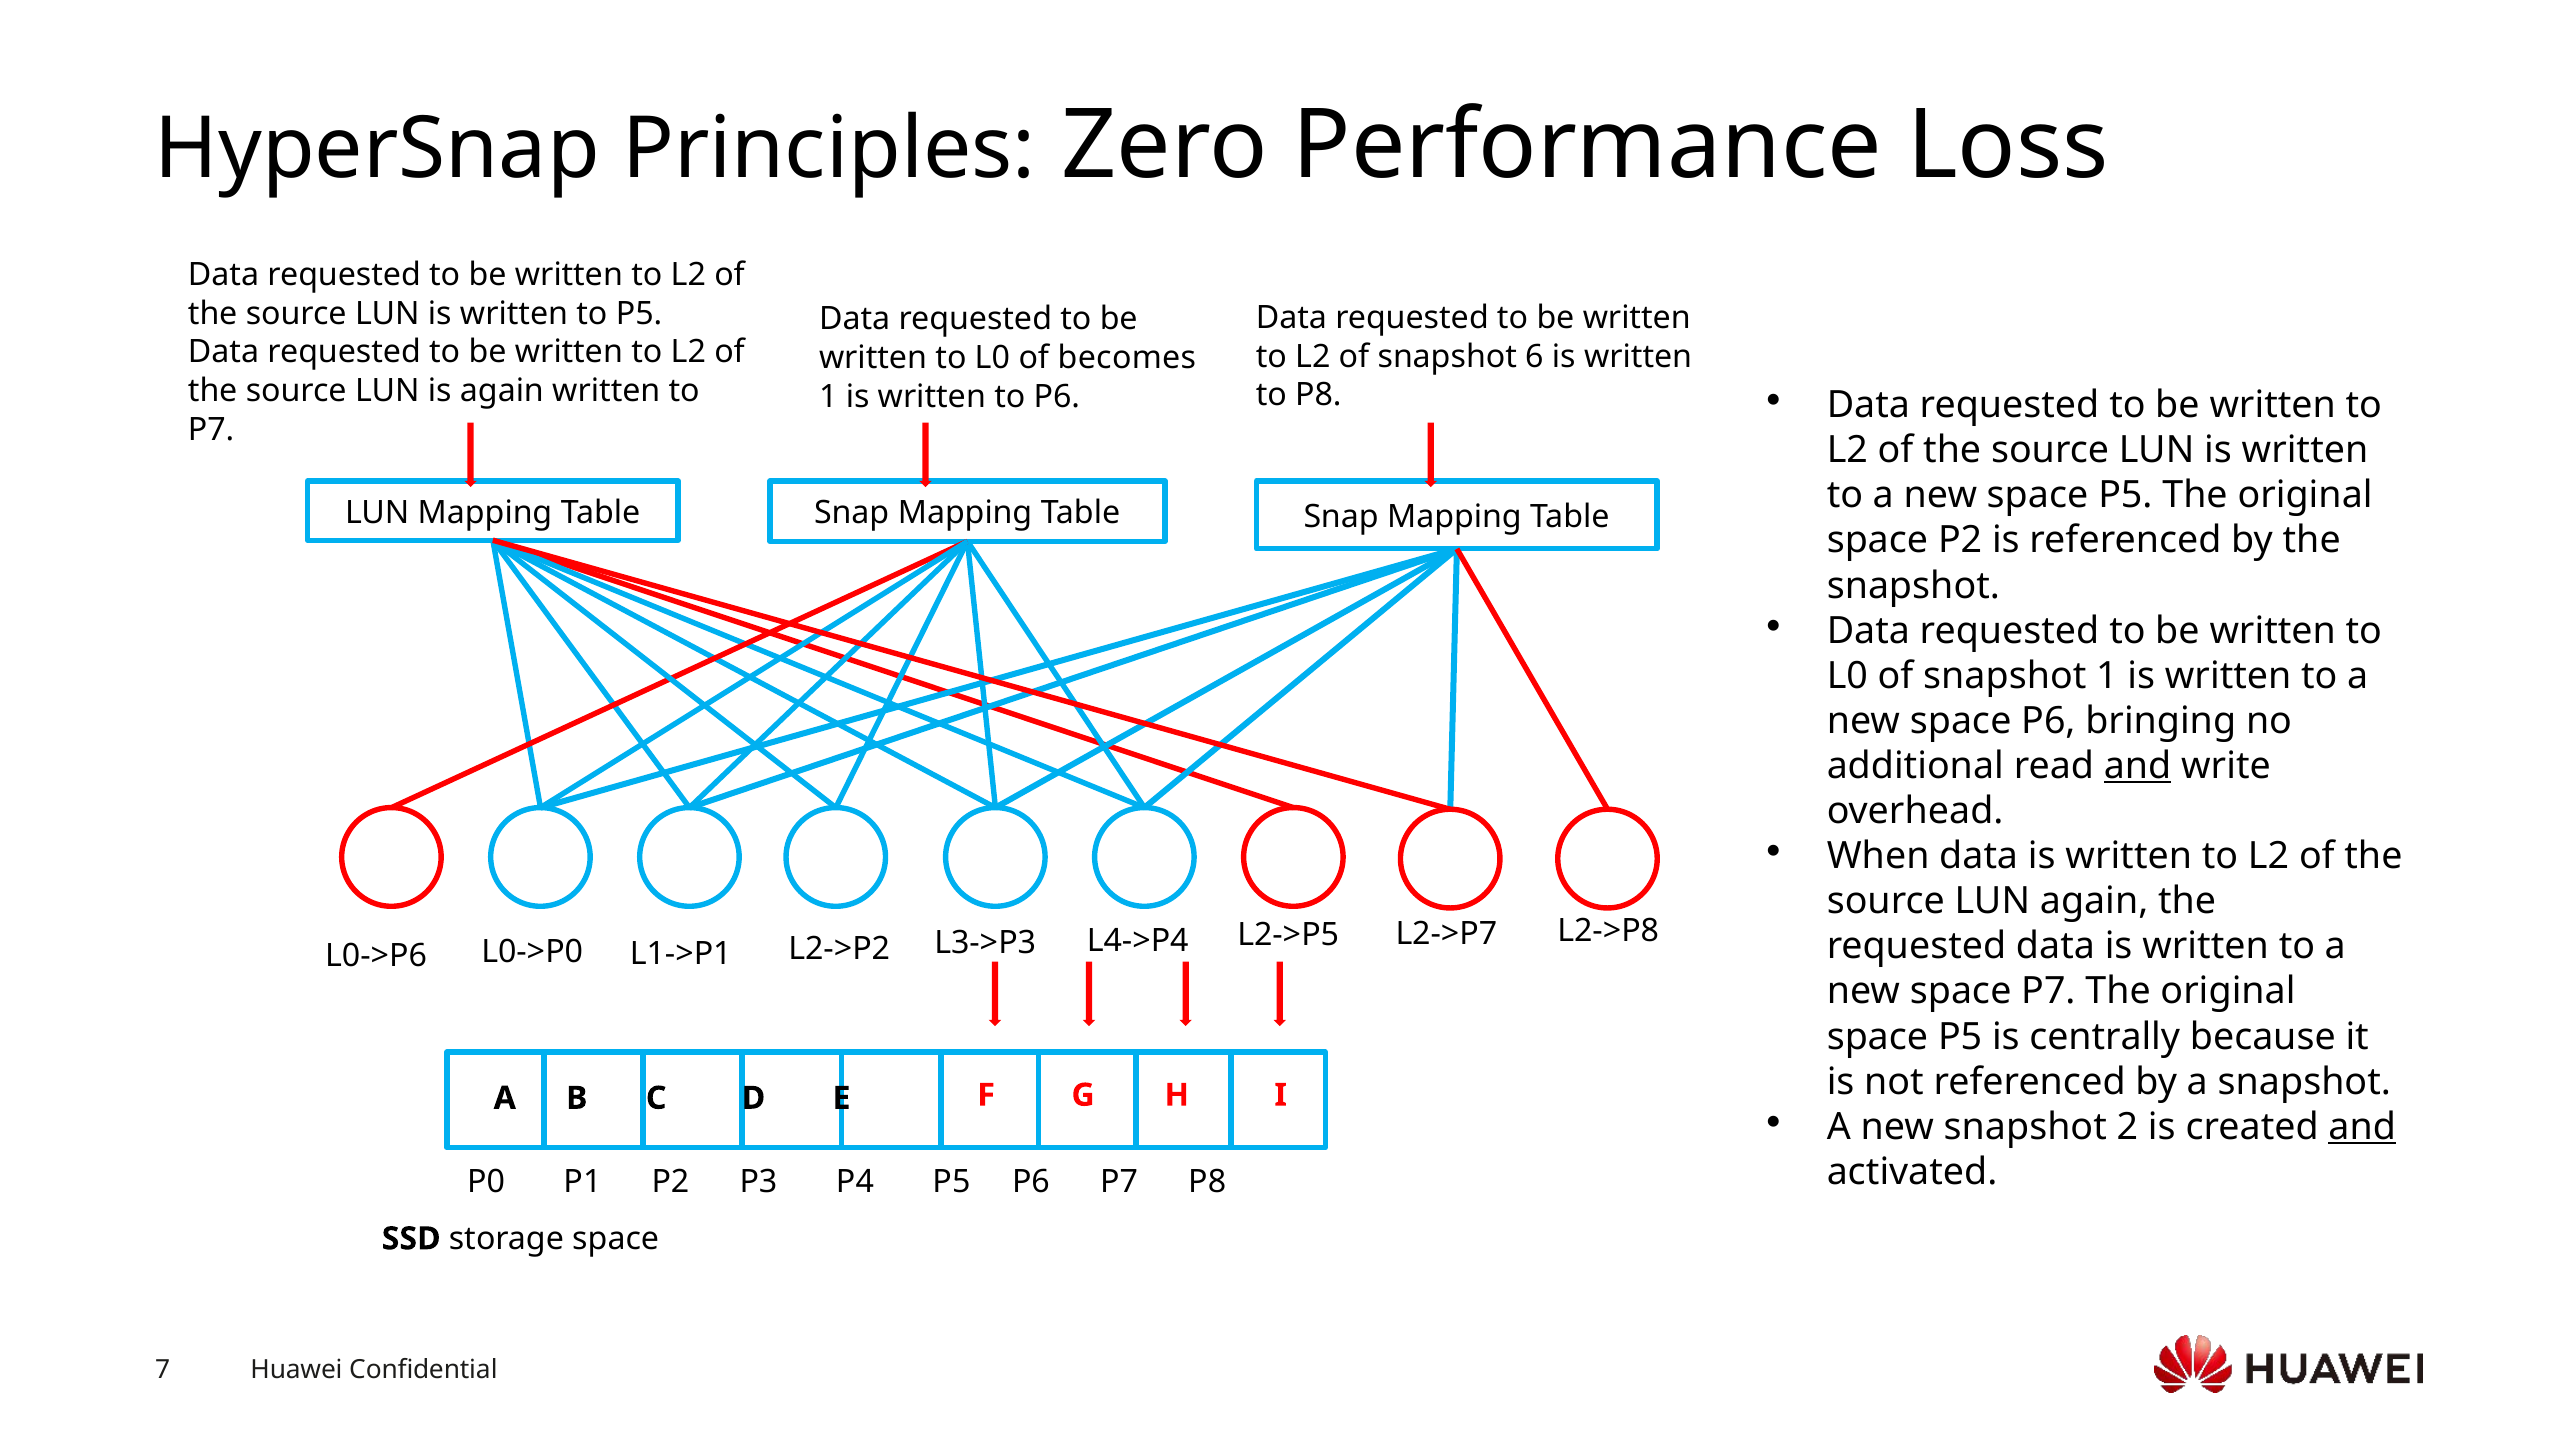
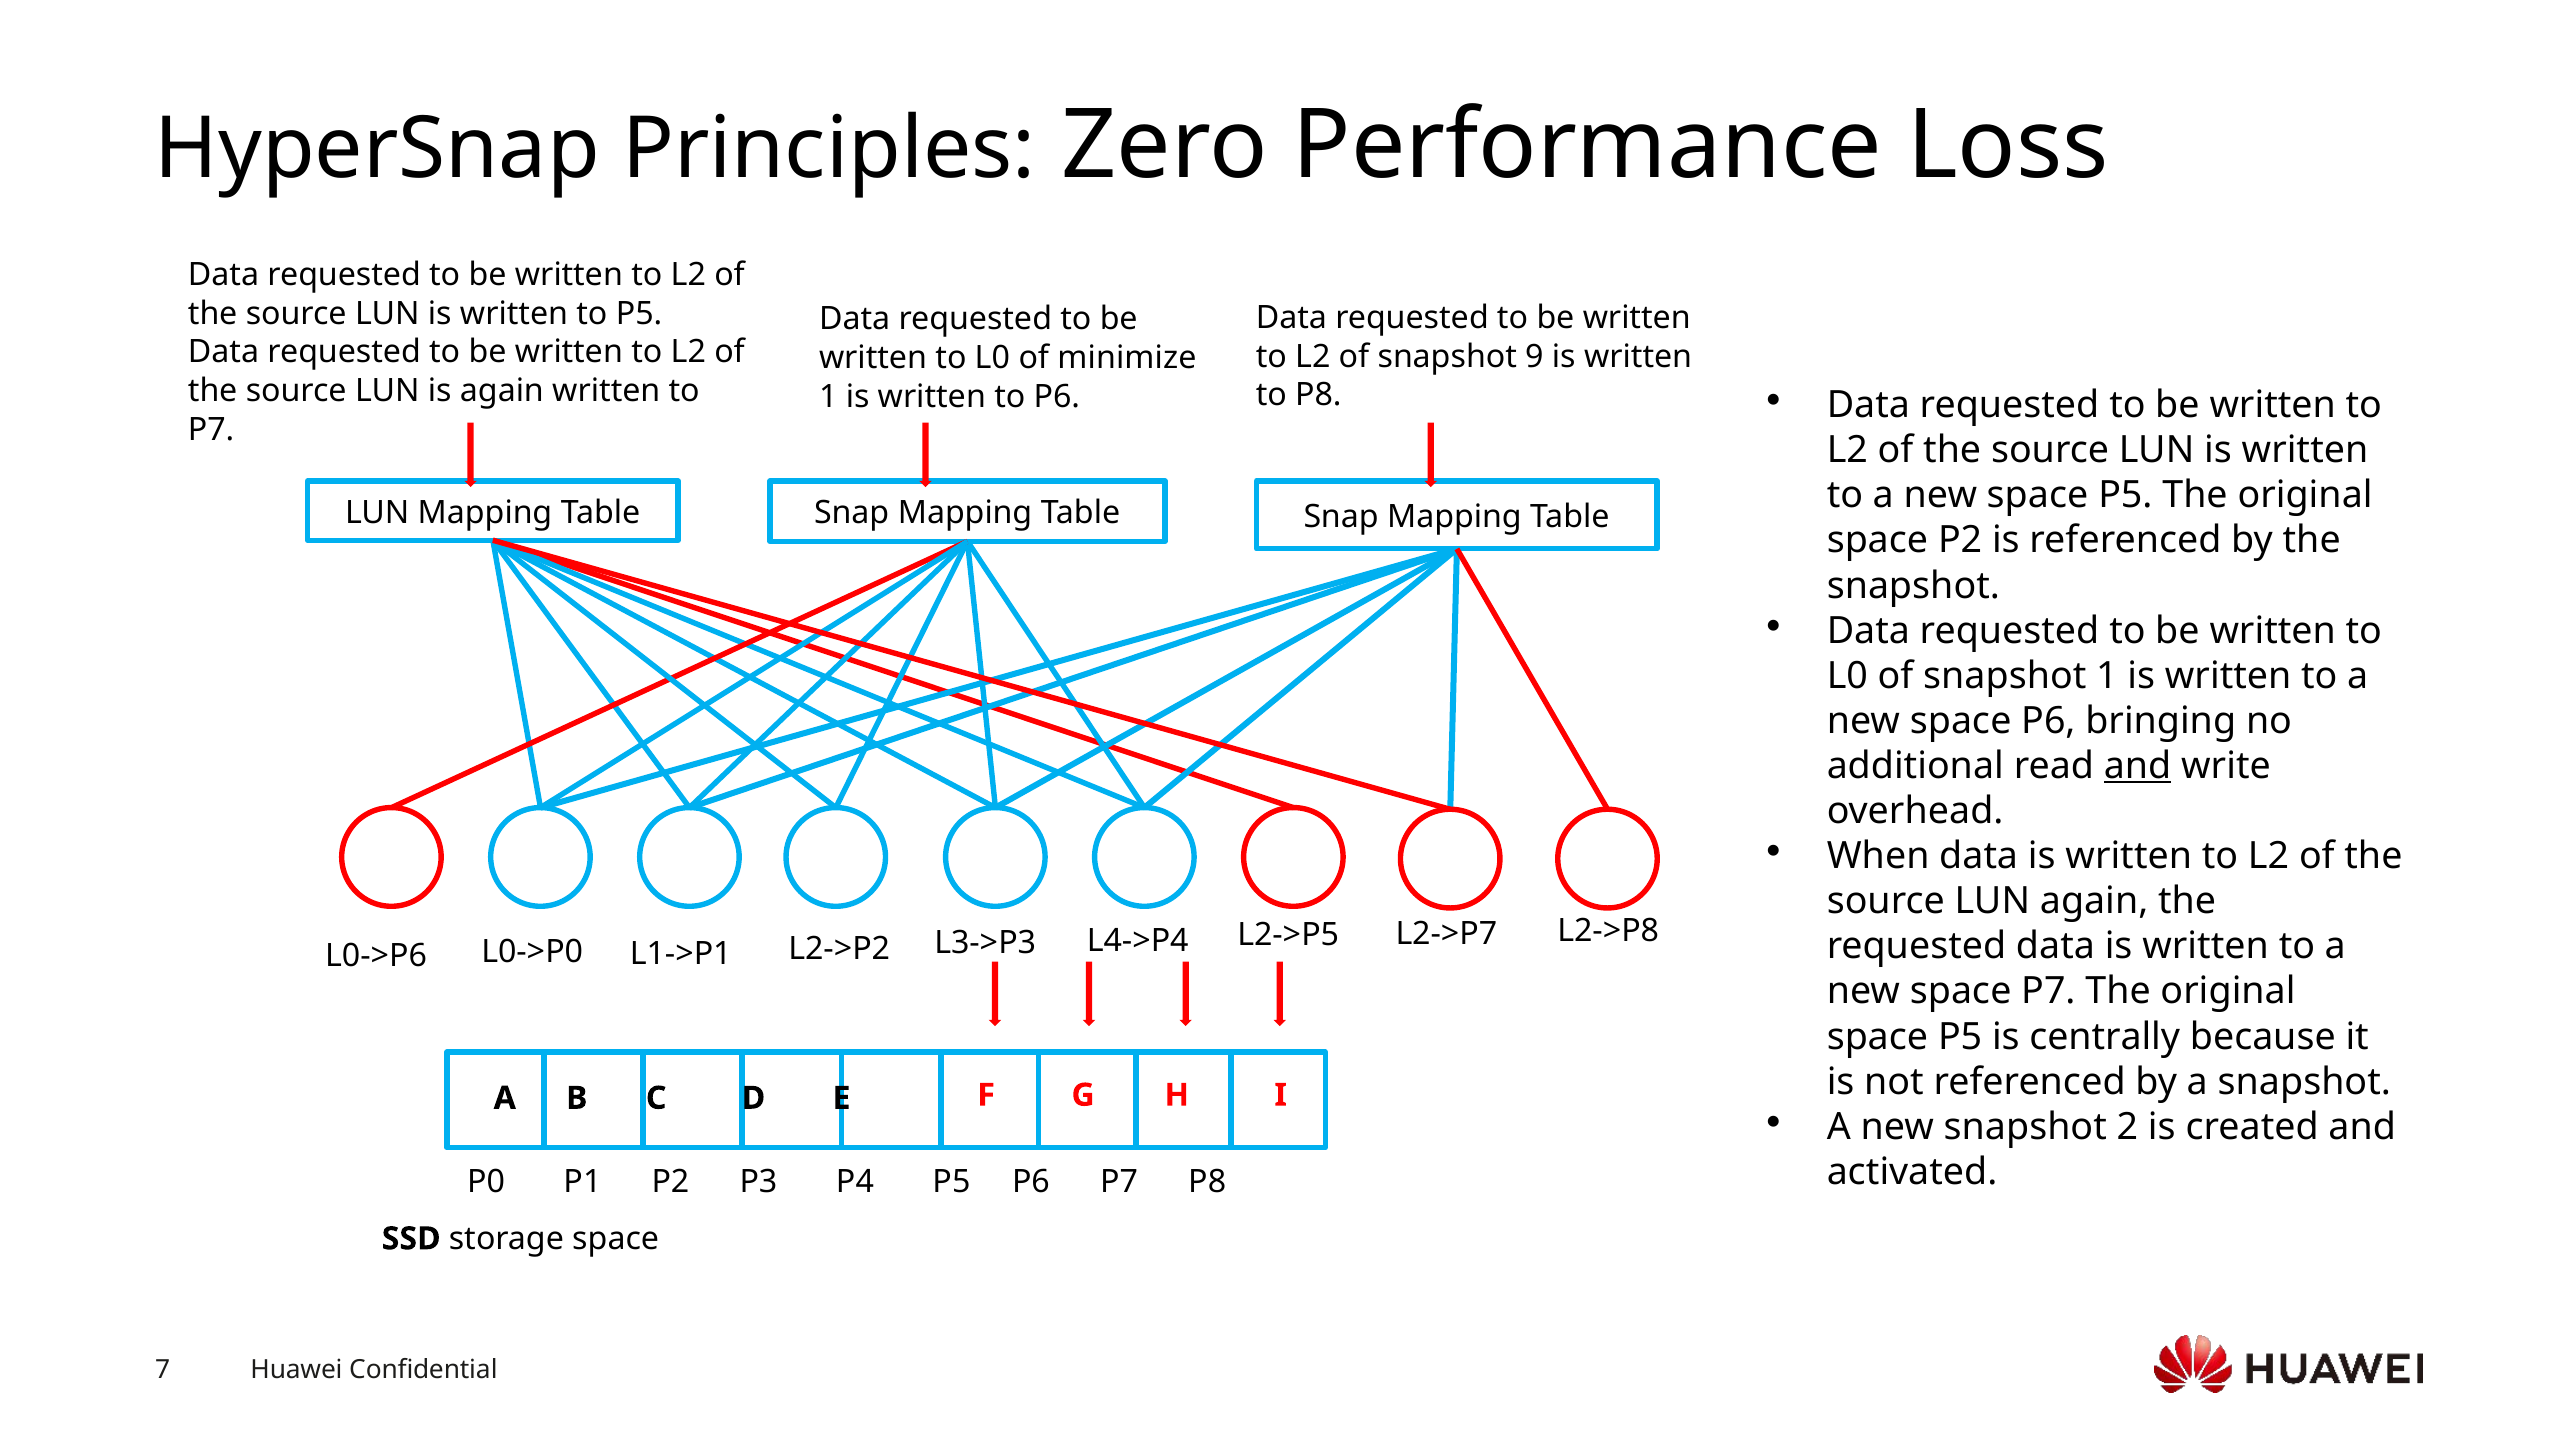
6: 6 -> 9 (1534, 357)
becomes: becomes -> minimize (1127, 358)
and underline: present -> none (2362, 1127)
